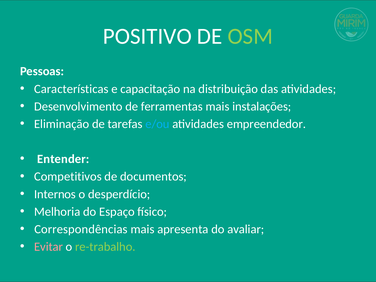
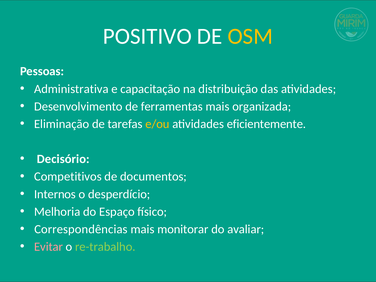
OSM colour: light green -> yellow (250, 36)
Características: Características -> Administrativa (71, 89)
instalações: instalações -> organizada (262, 106)
e/ou colour: light blue -> yellow (157, 124)
empreendedor: empreendedor -> eficientemente (266, 124)
Entender: Entender -> Decisório (63, 159)
apresenta: apresenta -> monitorar (183, 229)
